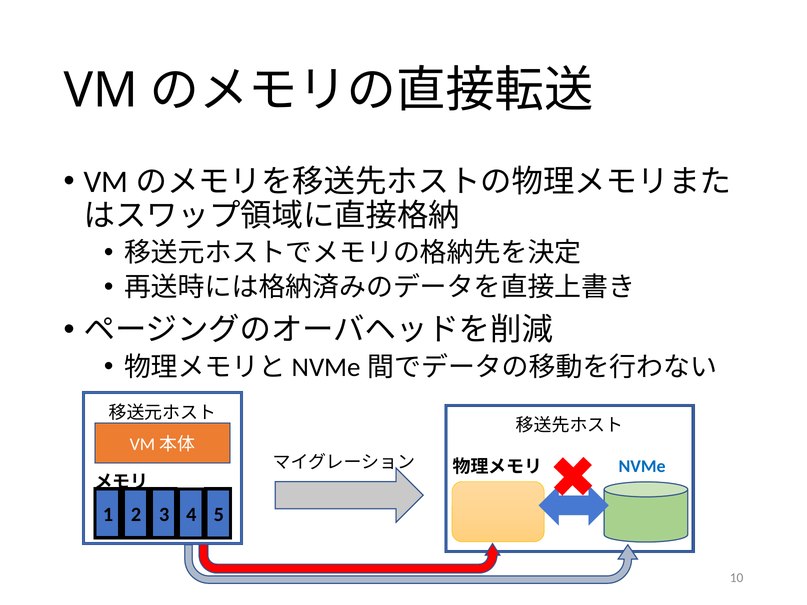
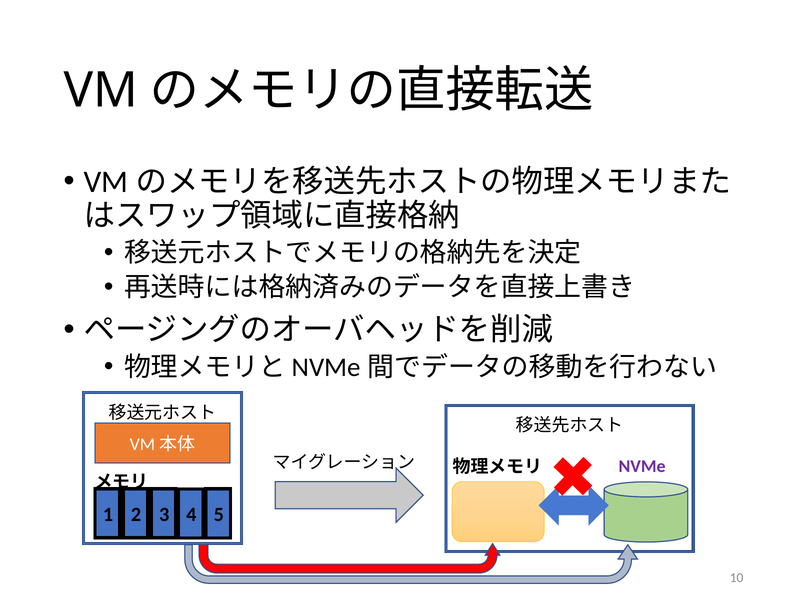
NVMe colour: blue -> purple (642, 467)
